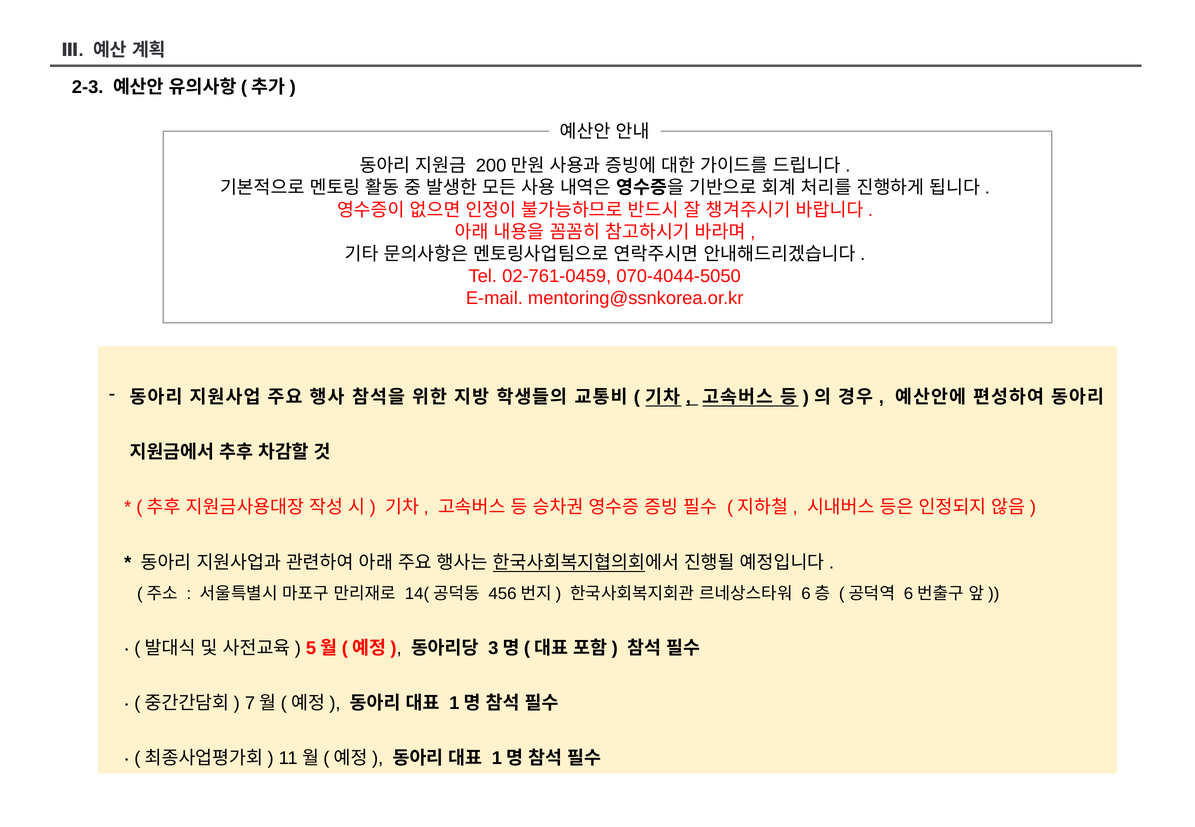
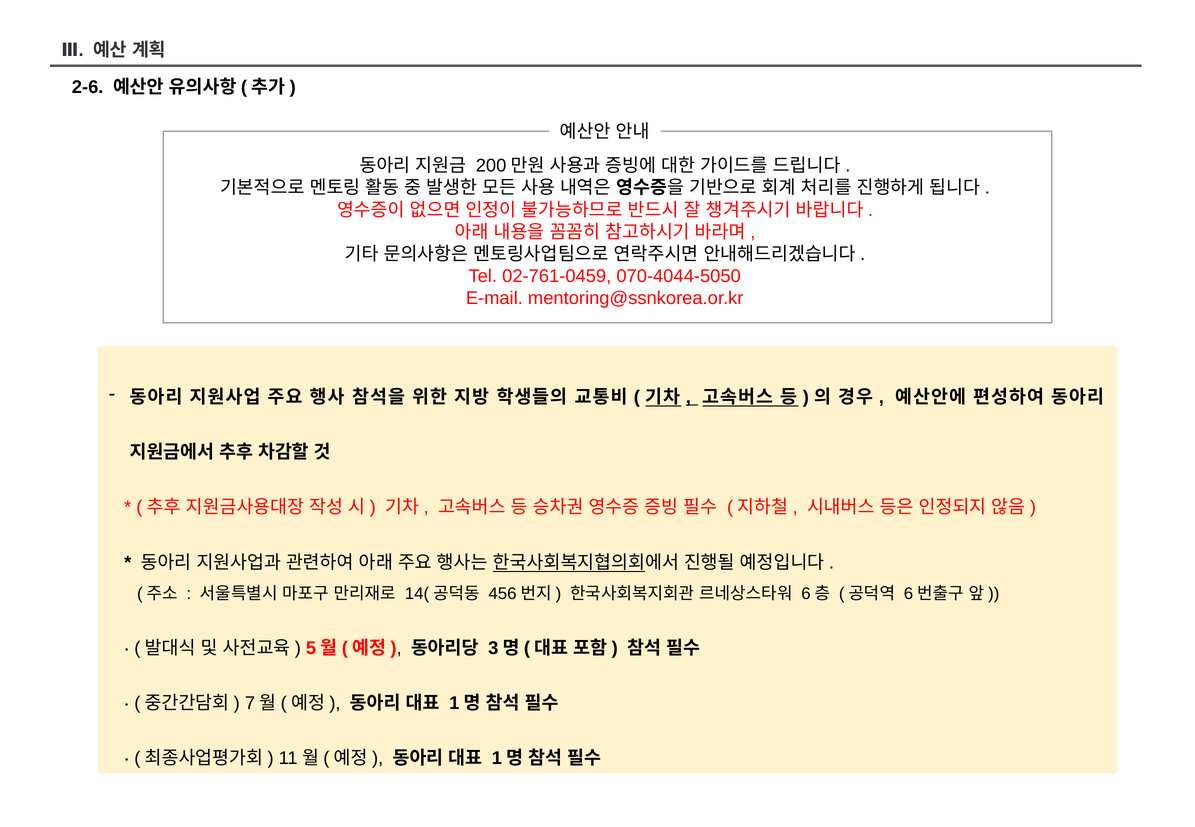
2-3: 2-3 -> 2-6 (88, 87)
